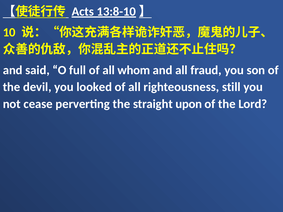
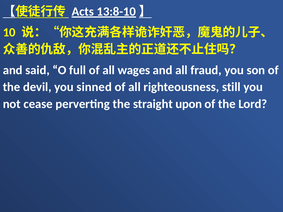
whom: whom -> wages (134, 70)
looked: looked -> sinned (94, 87)
